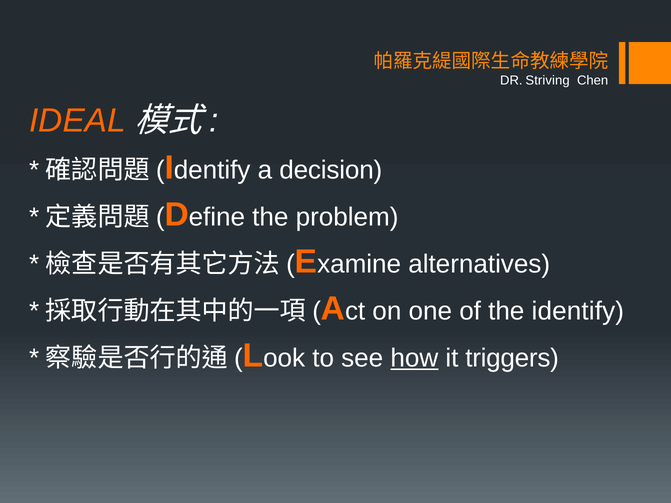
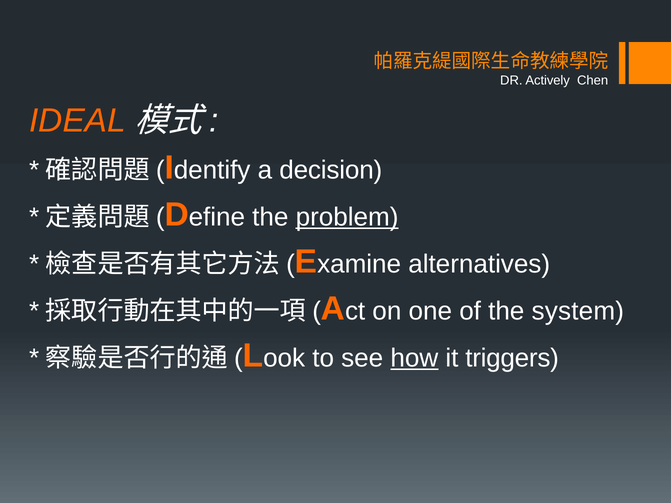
Striving: Striving -> Actively (548, 80)
problem underline: none -> present (347, 217)
identify: identify -> system (578, 311)
